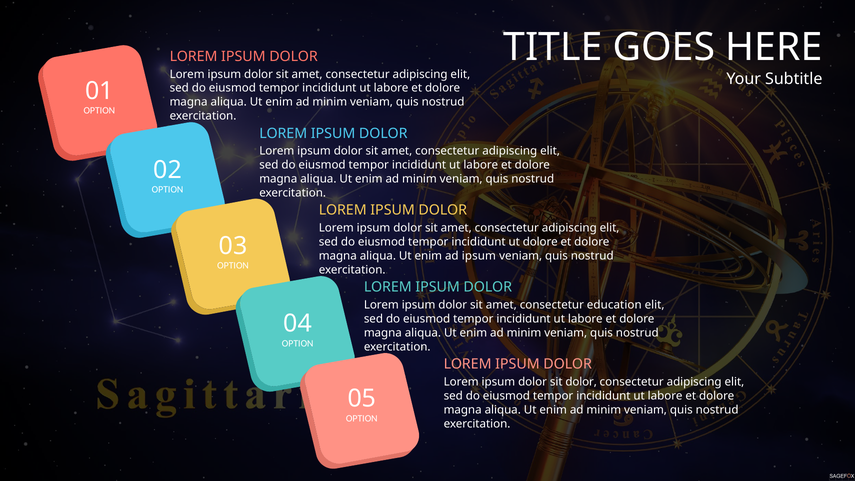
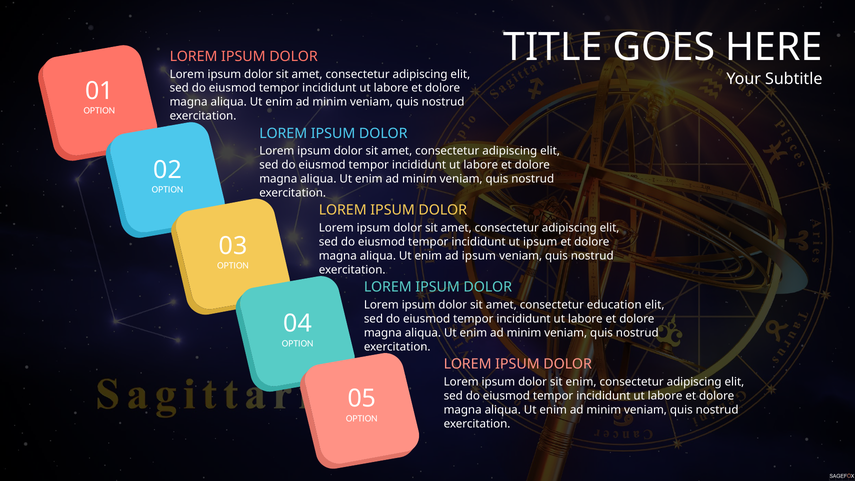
ut dolore: dolore -> ipsum (540, 242)
sit dolor: dolor -> enim (581, 382)
